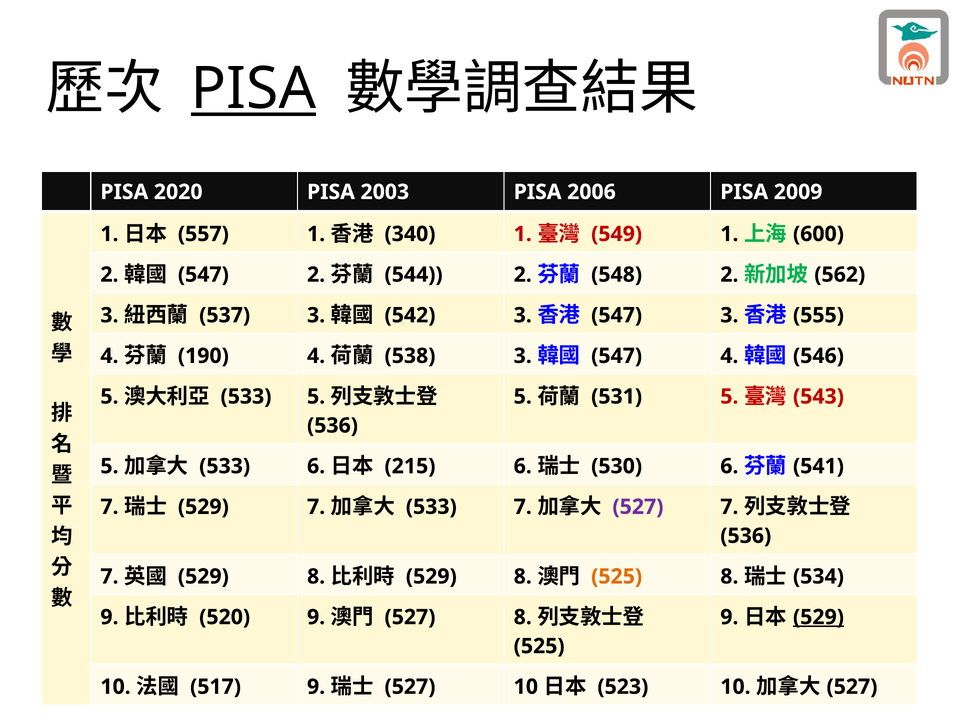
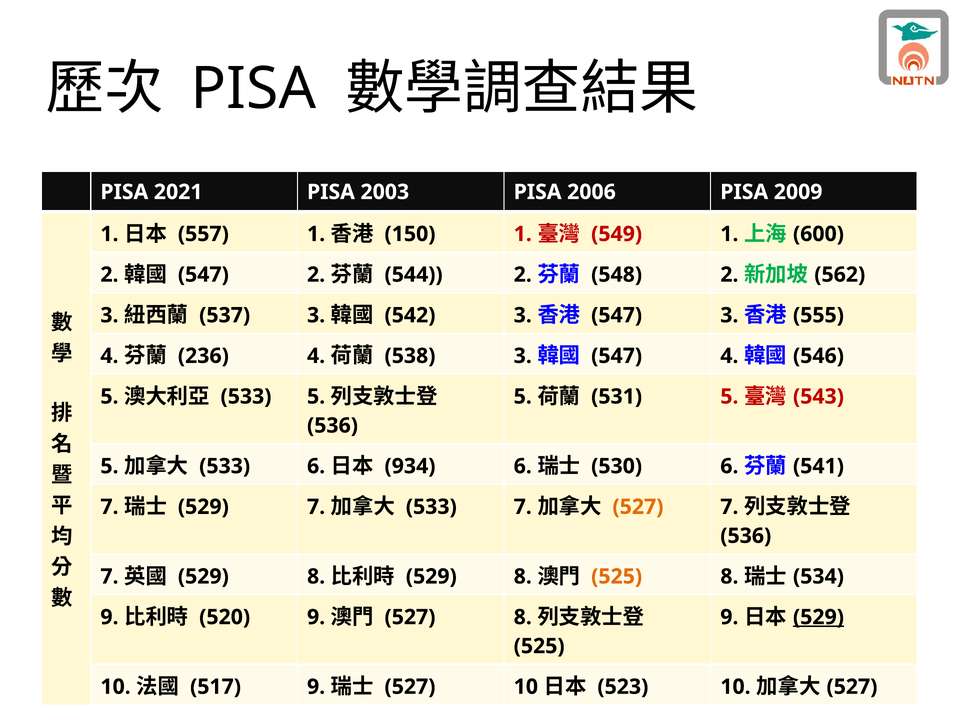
PISA underline: present -> none (253, 89)
2020: 2020 -> 2021 (178, 192)
340: 340 -> 150 (410, 234)
190: 190 -> 236 (203, 356)
215: 215 -> 934 (410, 466)
527 colour: purple -> orange (638, 506)
